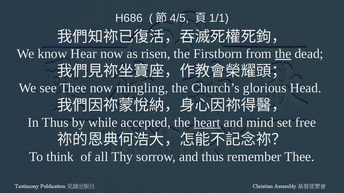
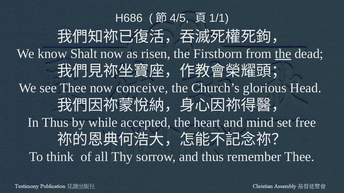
Hear: Hear -> Shalt (84, 54)
mingling: mingling -> conceive (142, 88)
heart underline: present -> none (207, 123)
